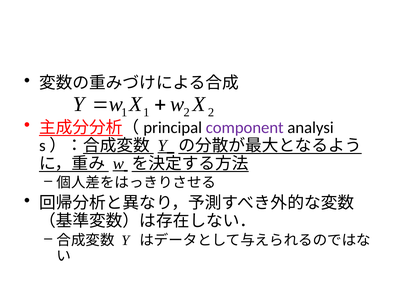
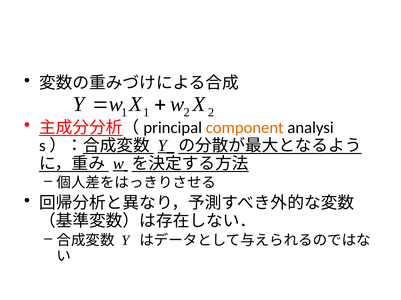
component colour: purple -> orange (245, 128)
